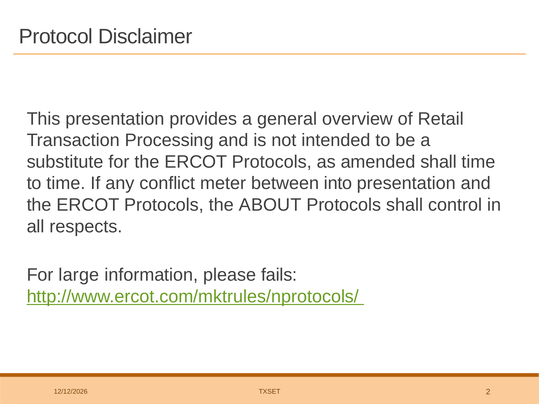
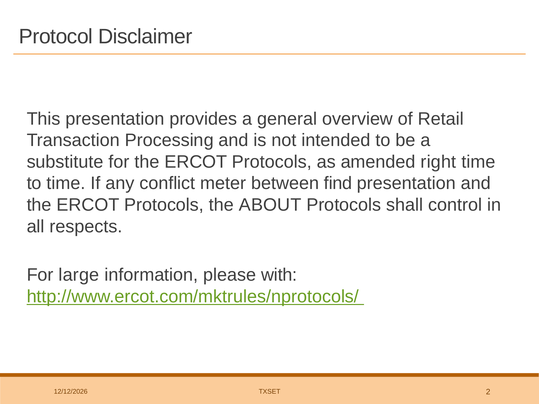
amended shall: shall -> right (438, 162)
into: into -> find (338, 184)
fails: fails -> with (279, 275)
